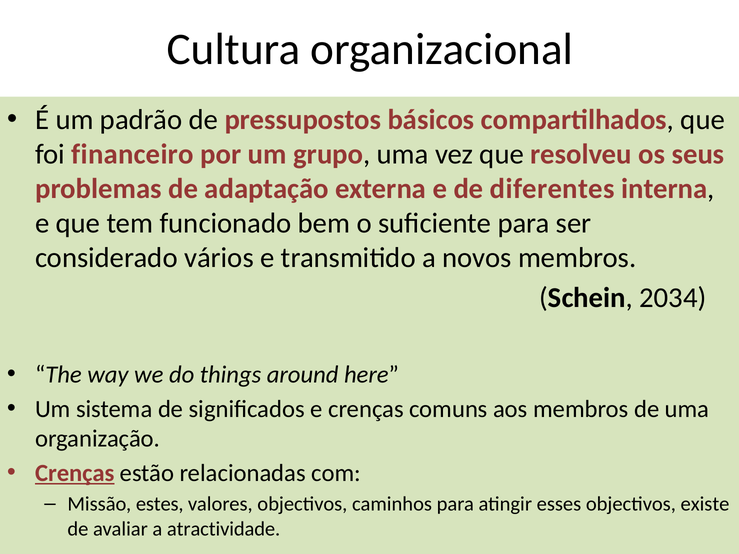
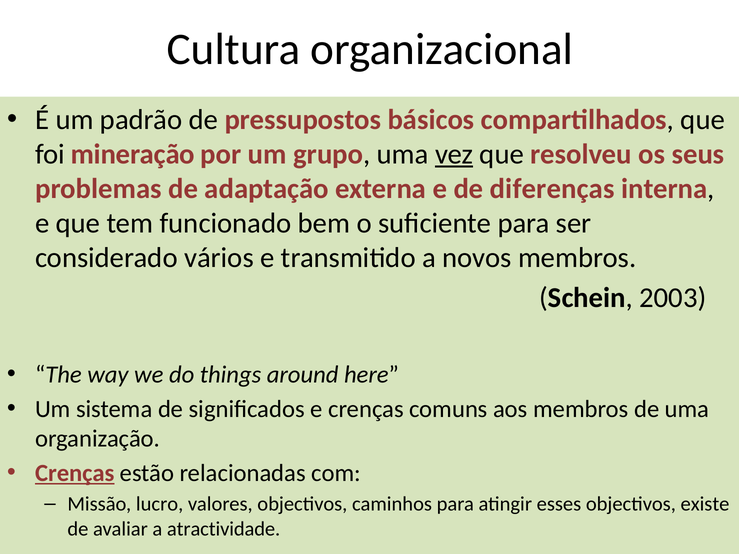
financeiro: financeiro -> mineração (133, 154)
vez underline: none -> present (454, 154)
diferentes: diferentes -> diferenças (552, 189)
2034: 2034 -> 2003 (673, 298)
estes: estes -> lucro (160, 504)
